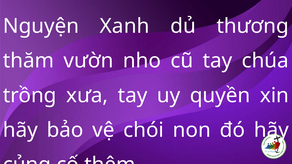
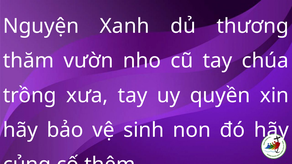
chói: chói -> sinh (144, 130)
